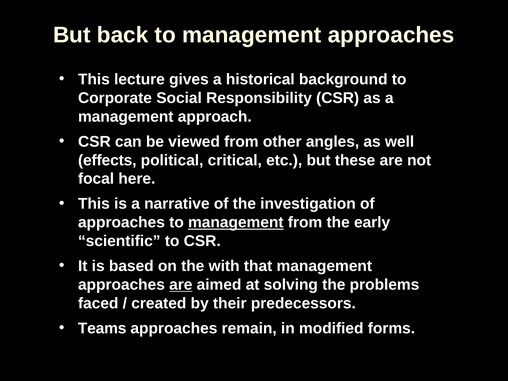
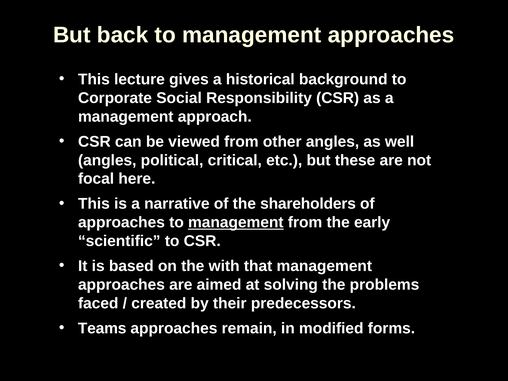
effects: effects -> angles (107, 160)
investigation: investigation -> shareholders (308, 204)
are underline: present -> none (181, 285)
